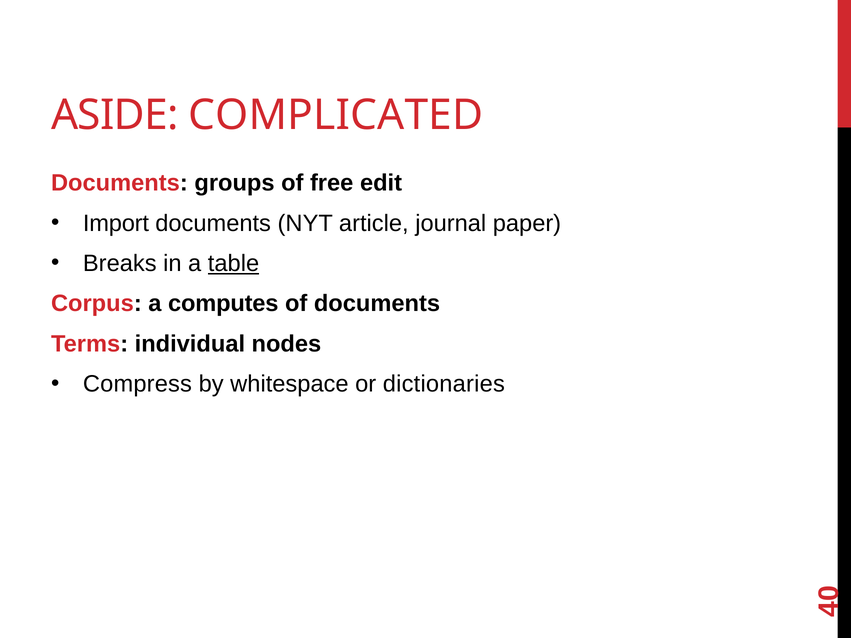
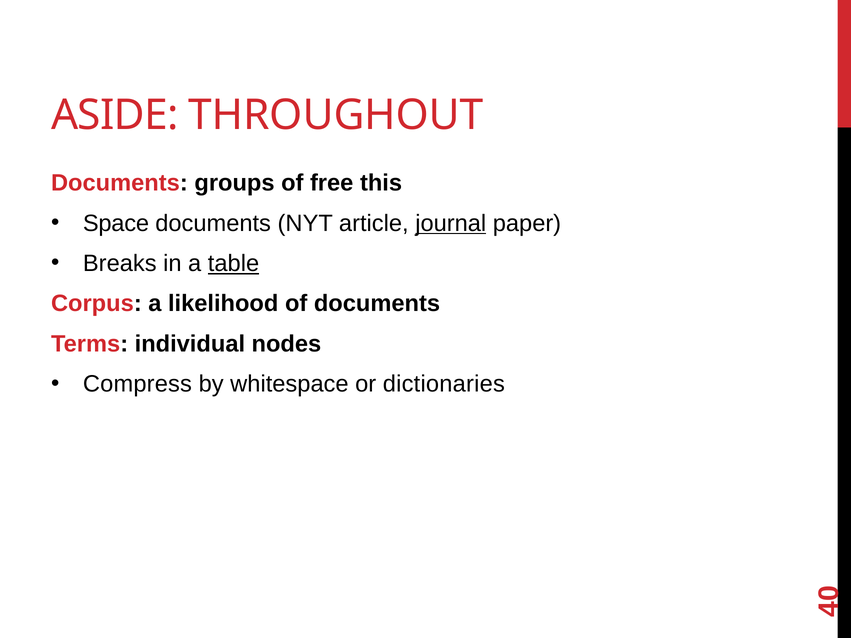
COMPLICATED: COMPLICATED -> THROUGHOUT (336, 115)
edit: edit -> this (381, 183)
Import: Import -> Space (116, 223)
journal underline: none -> present (451, 223)
computes: computes -> likelihood (223, 304)
